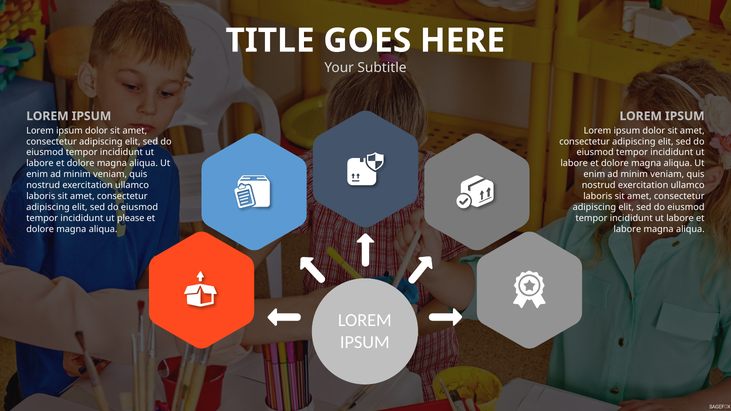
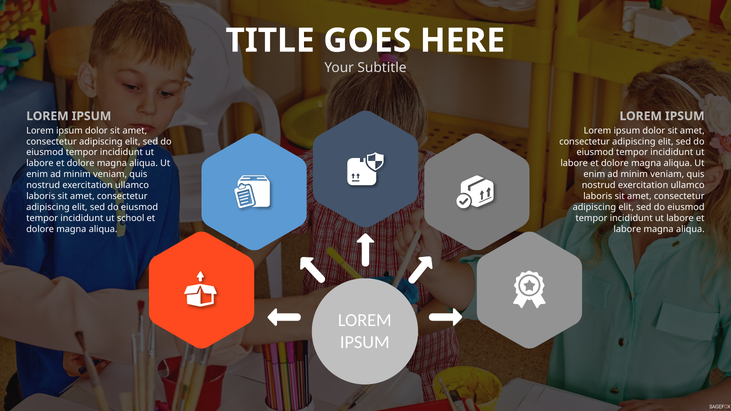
please: please -> school (131, 218)
